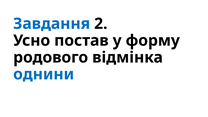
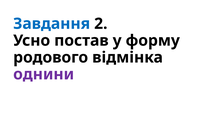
однини colour: blue -> purple (44, 74)
